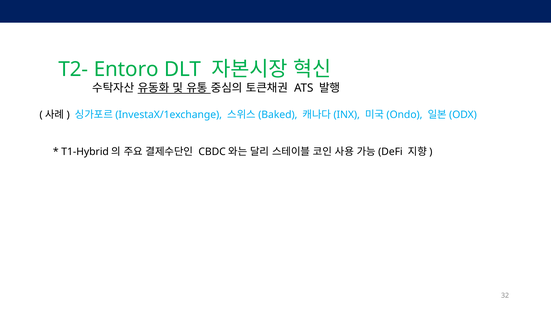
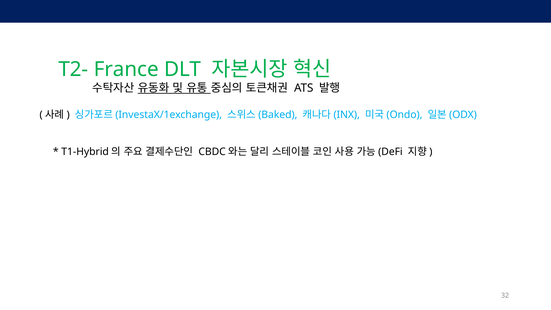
Entoro: Entoro -> France (126, 69)
